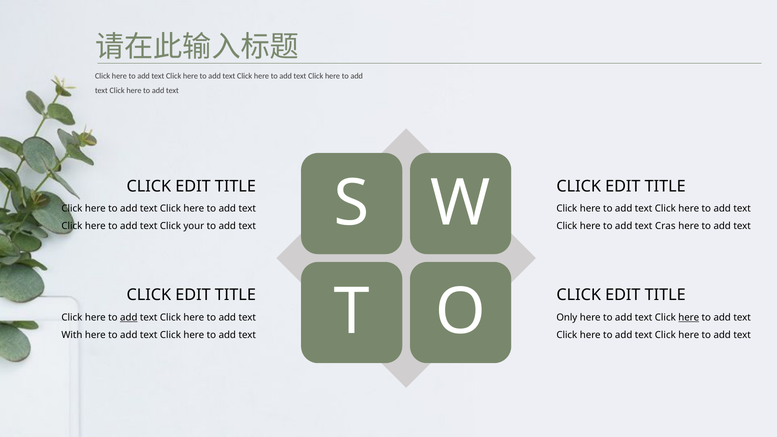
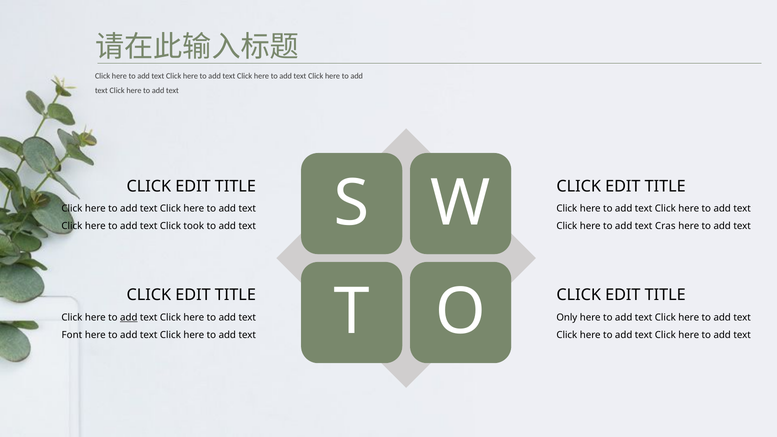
your: your -> took (194, 226)
here underline: present -> none (689, 318)
With: With -> Font (72, 335)
